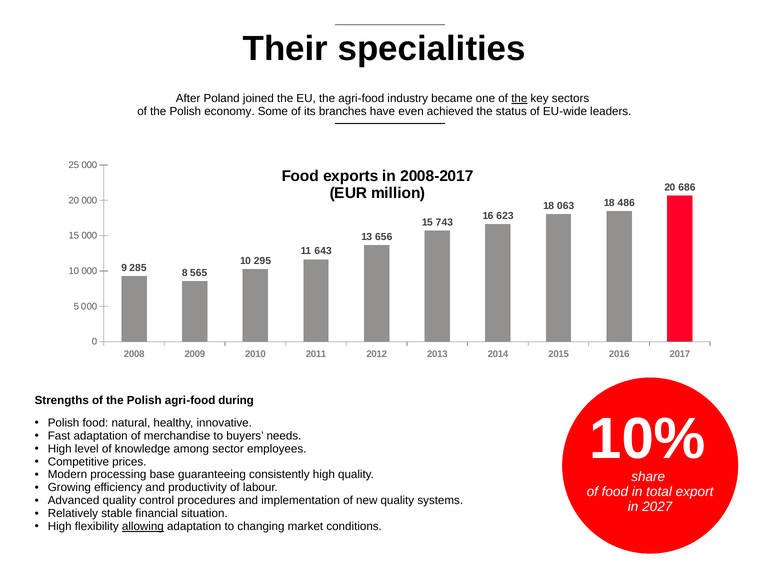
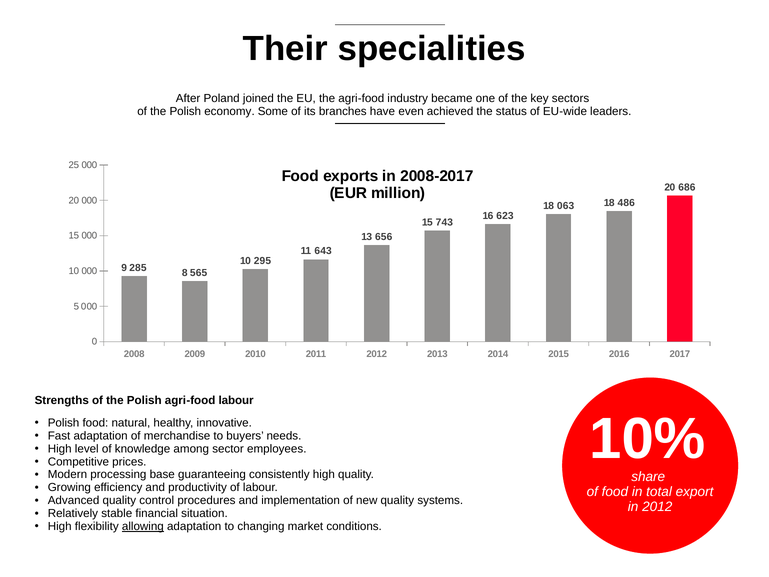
the underline: present -> none (519, 99)
agri-food during: during -> labour (236, 400)
in 2027: 2027 -> 2012 (657, 507)
